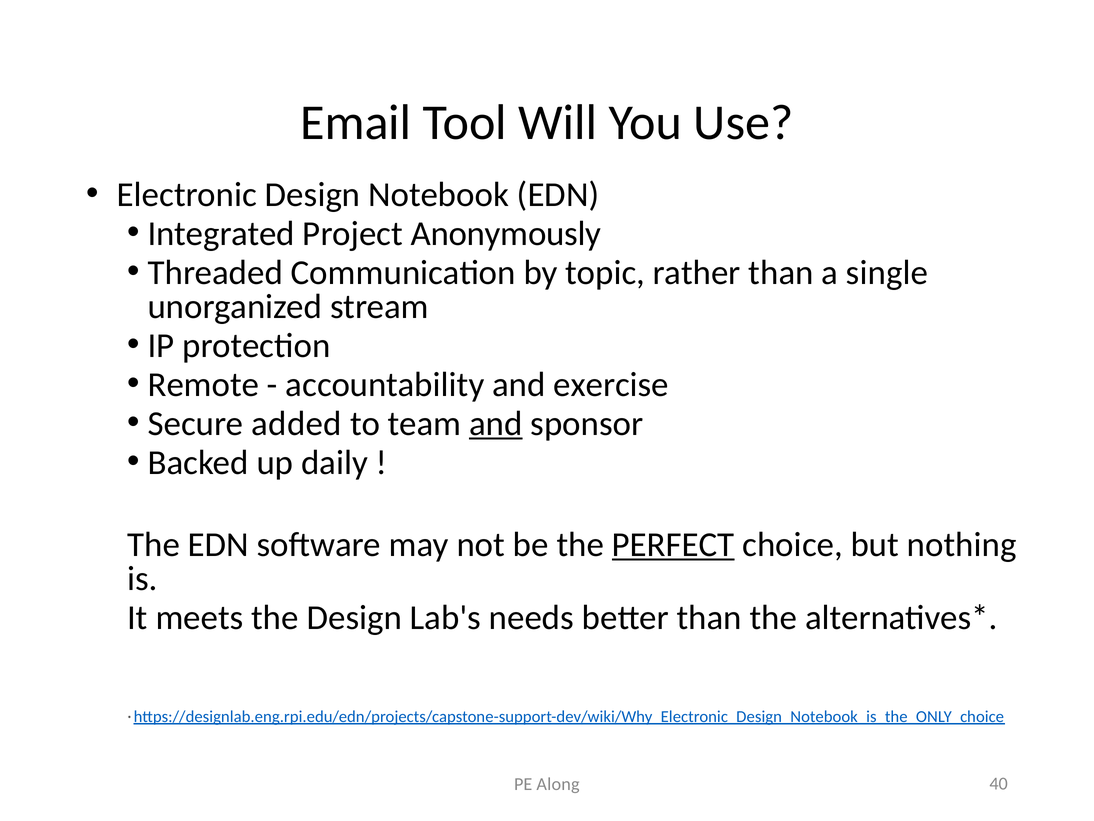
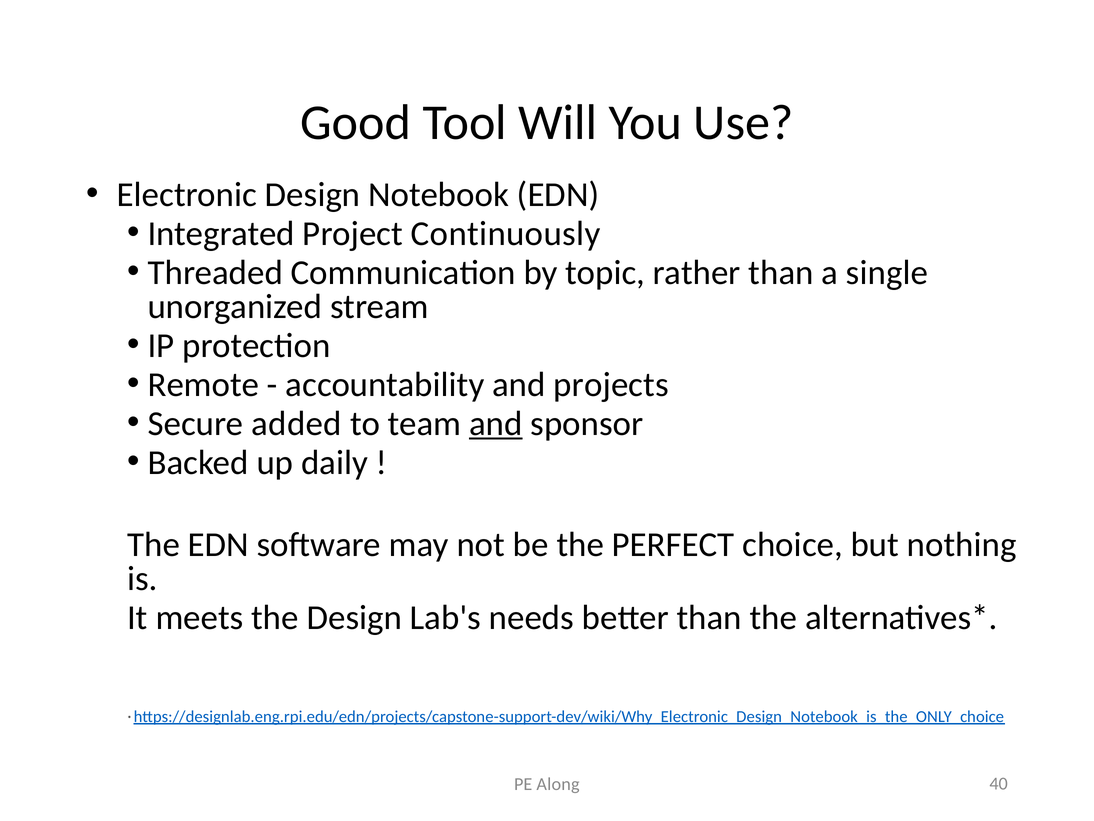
Email: Email -> Good (356, 123)
Anonymously: Anonymously -> Continuously (506, 233)
exercise: exercise -> projects (611, 384)
PERFECT underline: present -> none (673, 544)
